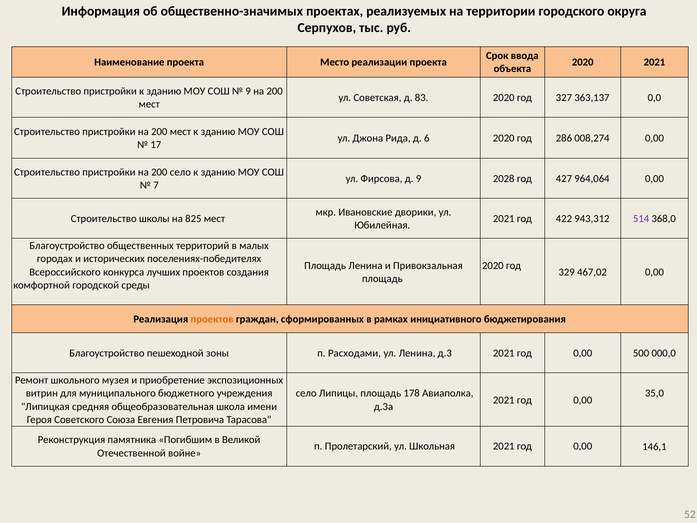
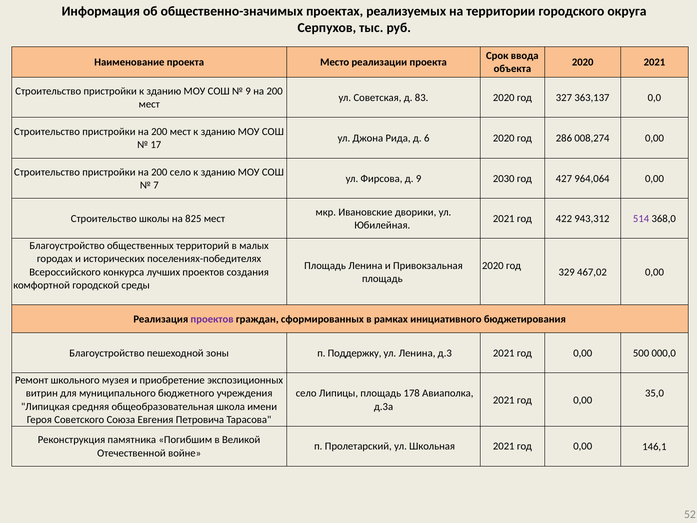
2028: 2028 -> 2030 (504, 179)
проектов colour: orange -> purple (212, 319)
Расходами: Расходами -> Поддержку (355, 353)
